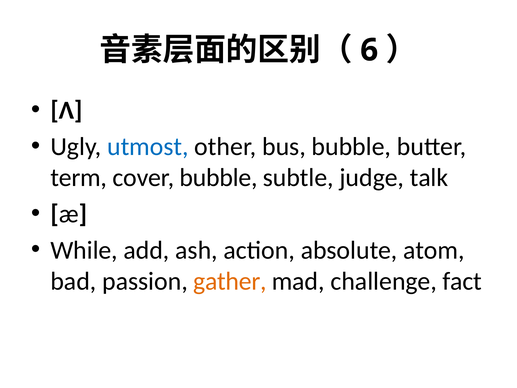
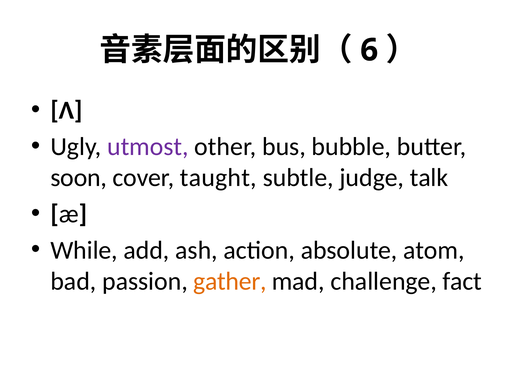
utmost colour: blue -> purple (148, 147)
term: term -> soon (79, 178)
cover bubble: bubble -> taught (218, 178)
